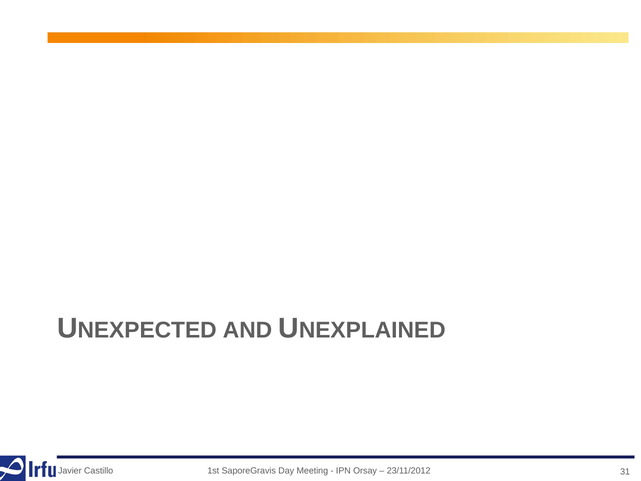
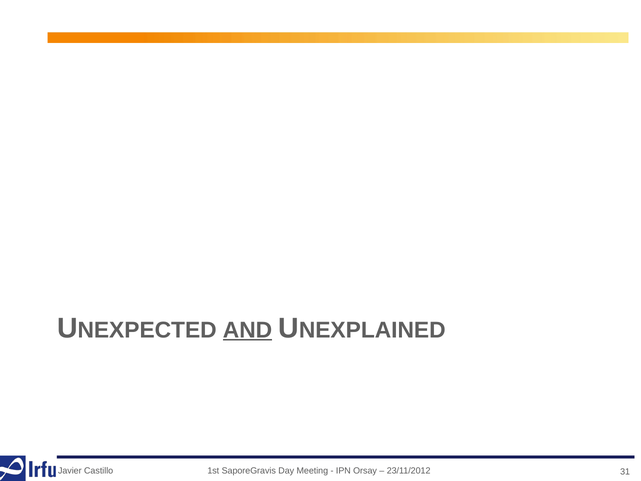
AND underline: none -> present (248, 330)
